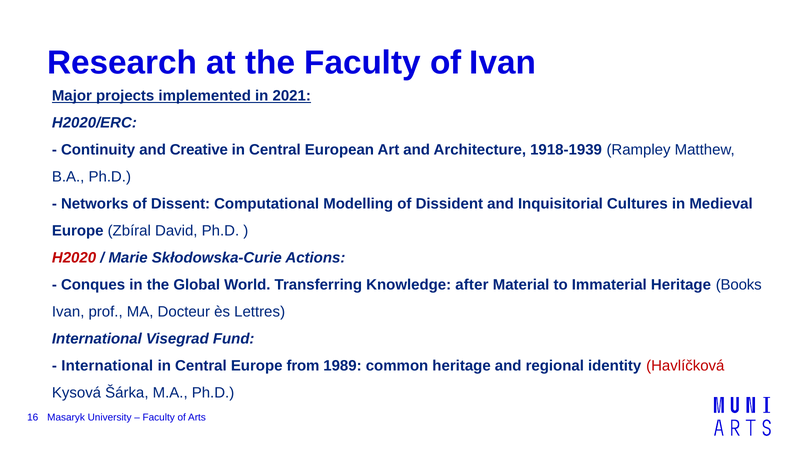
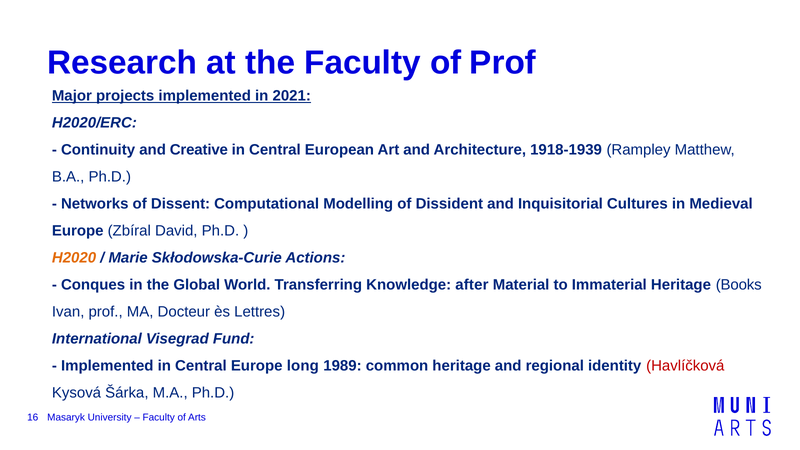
of Ivan: Ivan -> Prof (503, 63)
H2020 colour: red -> orange (74, 258)
International: International -> Implemented (107, 366)
from: from -> long (303, 366)
